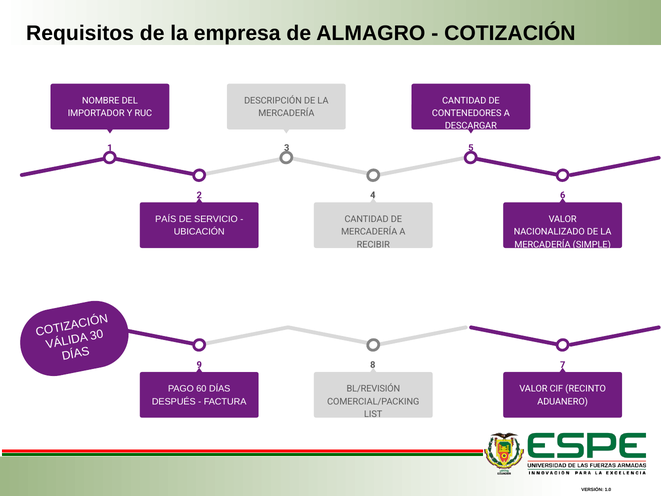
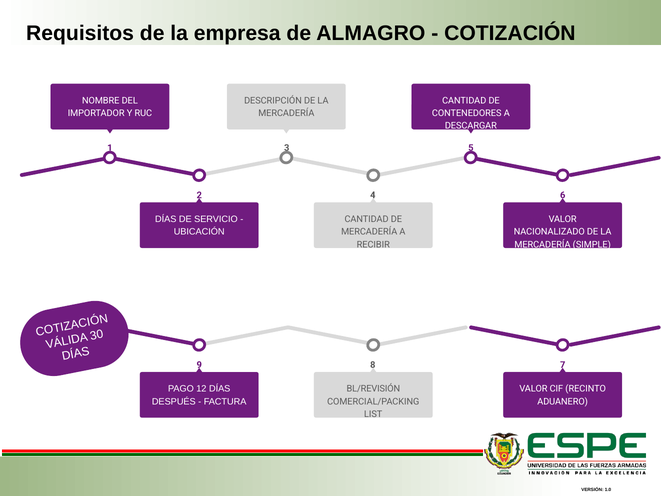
PAÍS: PAÍS -> DÍAS (166, 219)
60: 60 -> 12 (201, 389)
